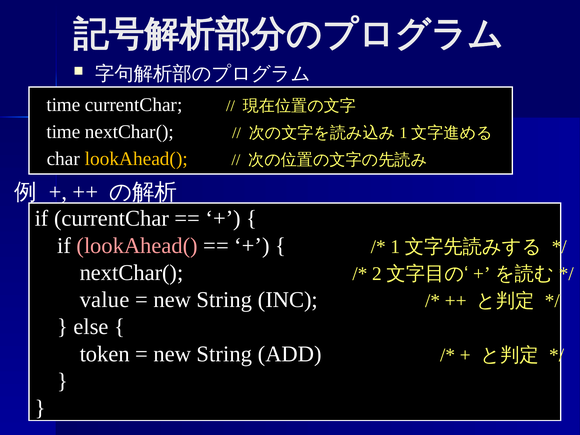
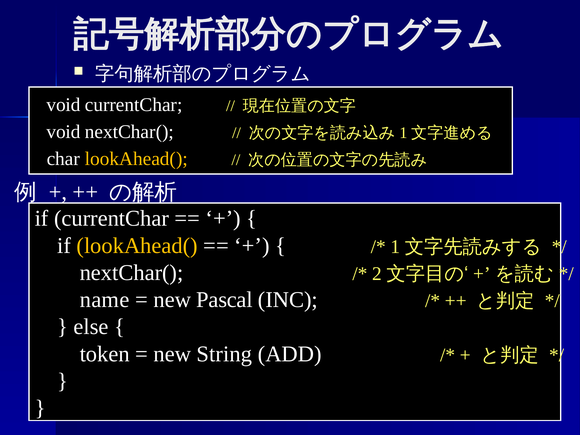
time: time -> void (63, 105)
time: time -> void (63, 132)
lookAhead( colour: pink -> yellow (137, 246)
value: value -> name (105, 300)
String: String -> Pascal (224, 300)
